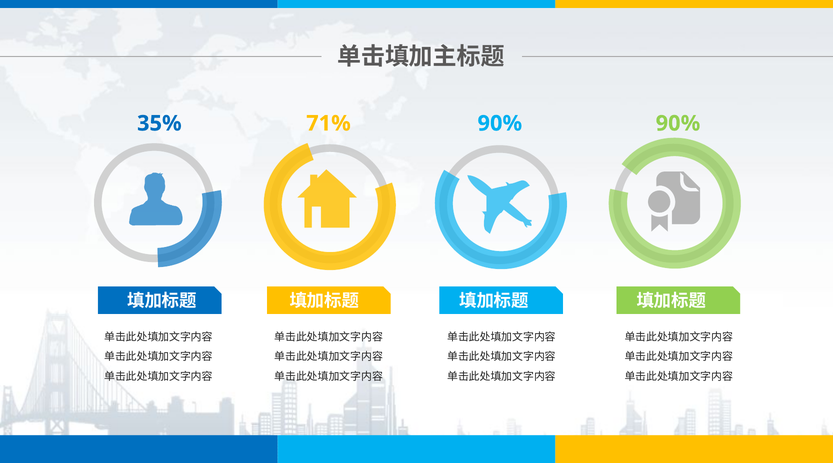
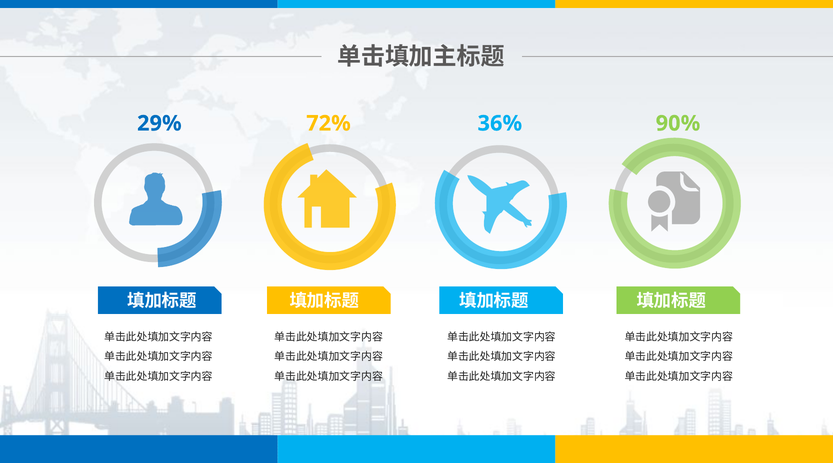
35%: 35% -> 29% (159, 123)
71%: 71% -> 72% (328, 123)
90%: 90% -> 36% (500, 123)
